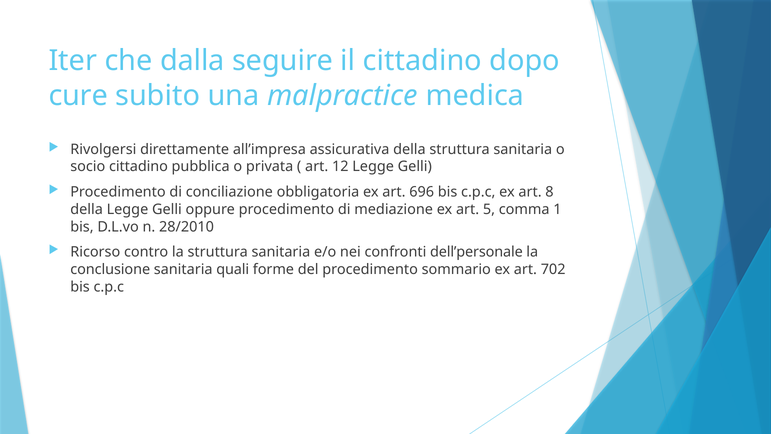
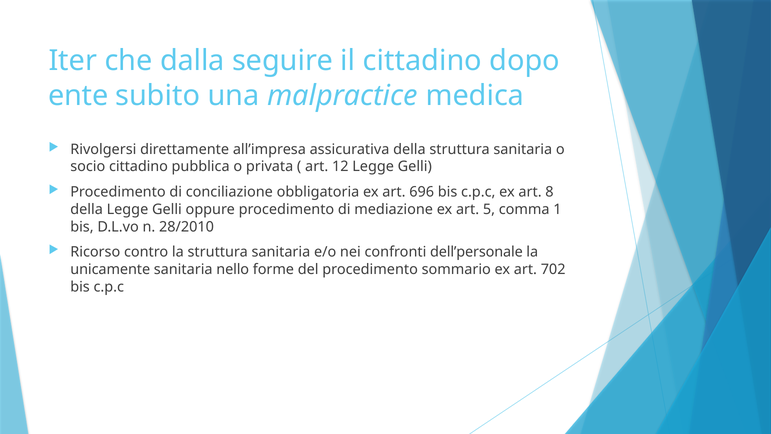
cure: cure -> ente (78, 95)
conclusione: conclusione -> unicamente (110, 269)
quali: quali -> nello (233, 269)
